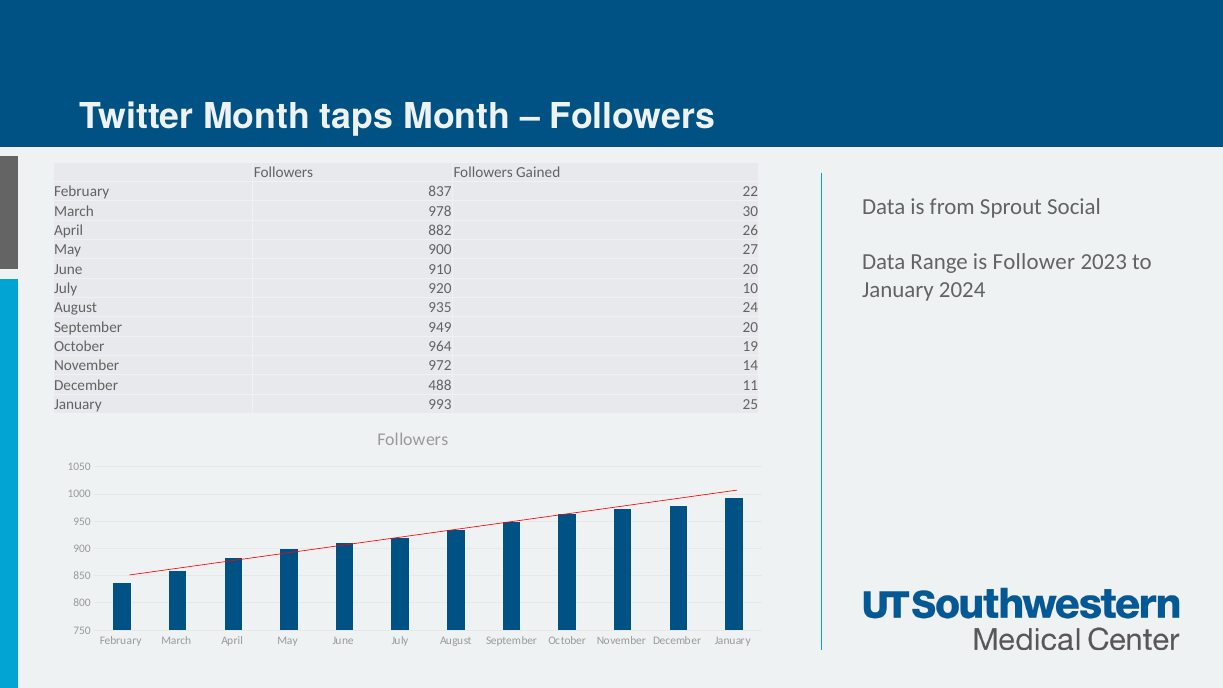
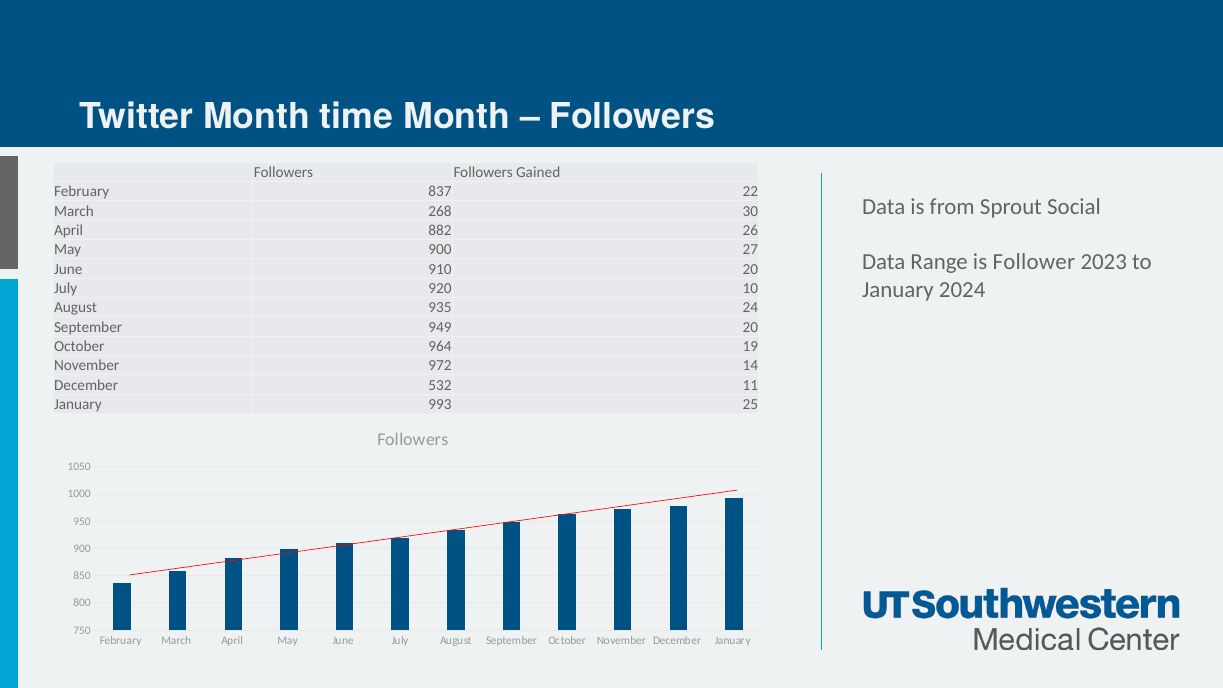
taps: taps -> time (357, 117)
978: 978 -> 268 (440, 211)
488: 488 -> 532 (440, 385)
